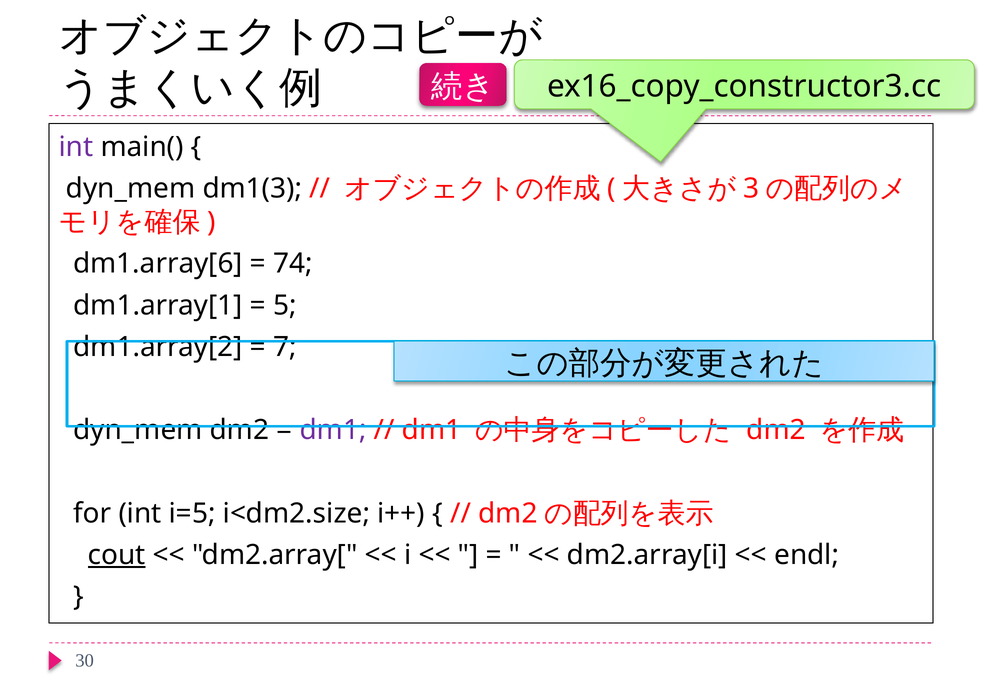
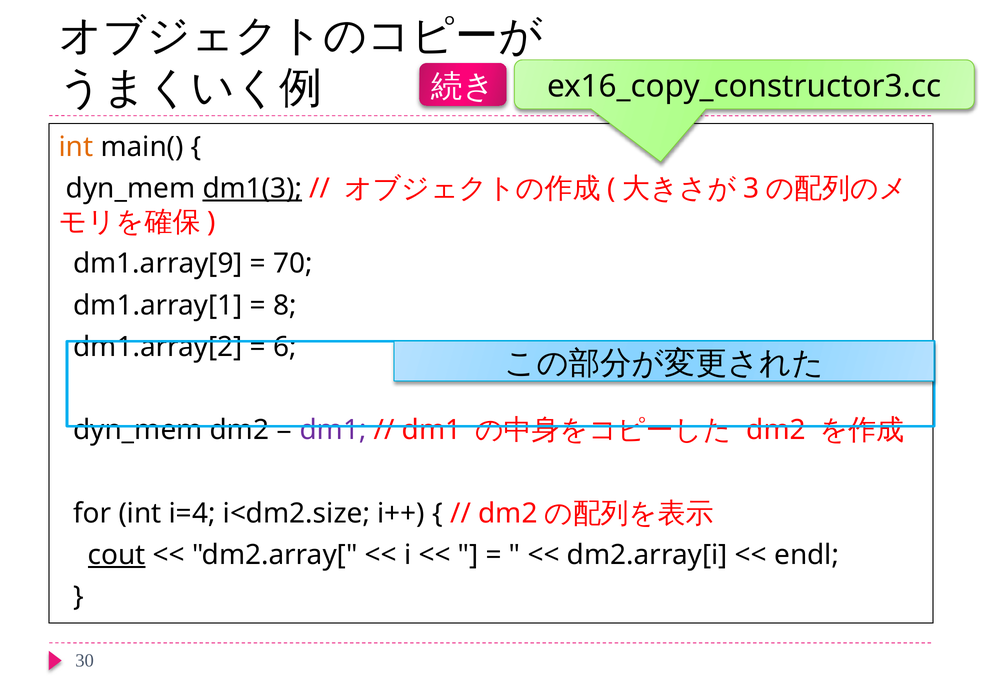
int colour: purple -> orange (76, 147)
dm1(3 underline: none -> present (252, 189)
dm1.array[6: dm1.array[6 -> dm1.array[9 (158, 264)
74: 74 -> 70 (293, 264)
5: 5 -> 8 (285, 305)
7: 7 -> 6 (285, 347)
i=5: i=5 -> i=4 (192, 514)
